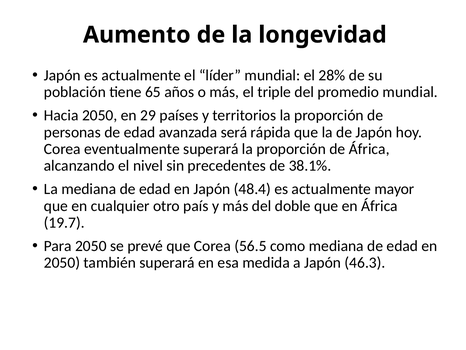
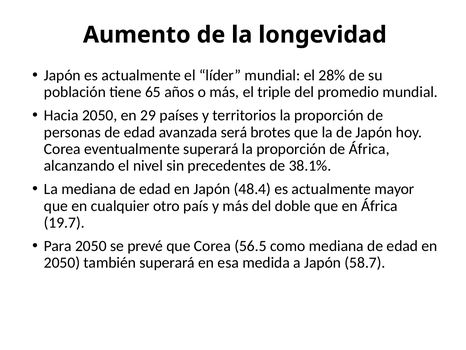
rápida: rápida -> brotes (271, 132)
46.3: 46.3 -> 58.7 (365, 262)
